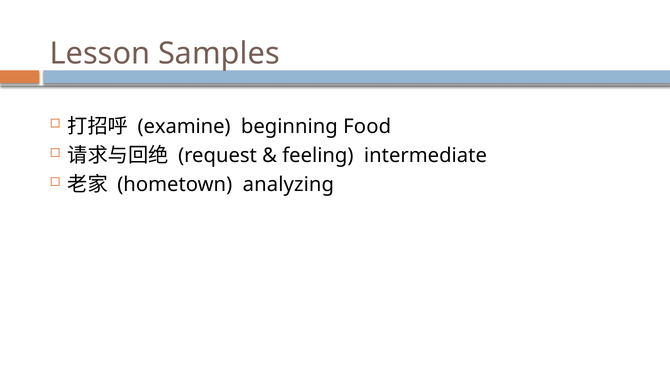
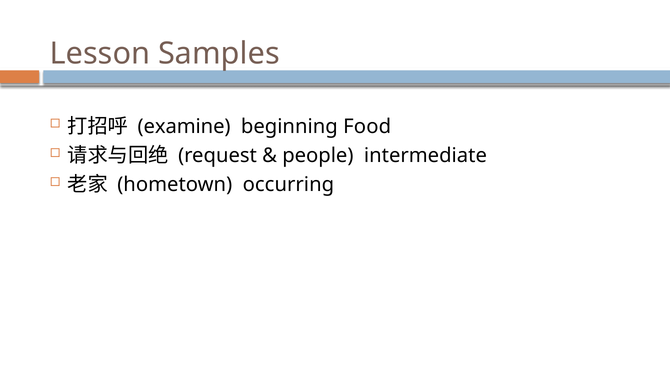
feeling: feeling -> people (318, 156)
analyzing: analyzing -> occurring (288, 185)
